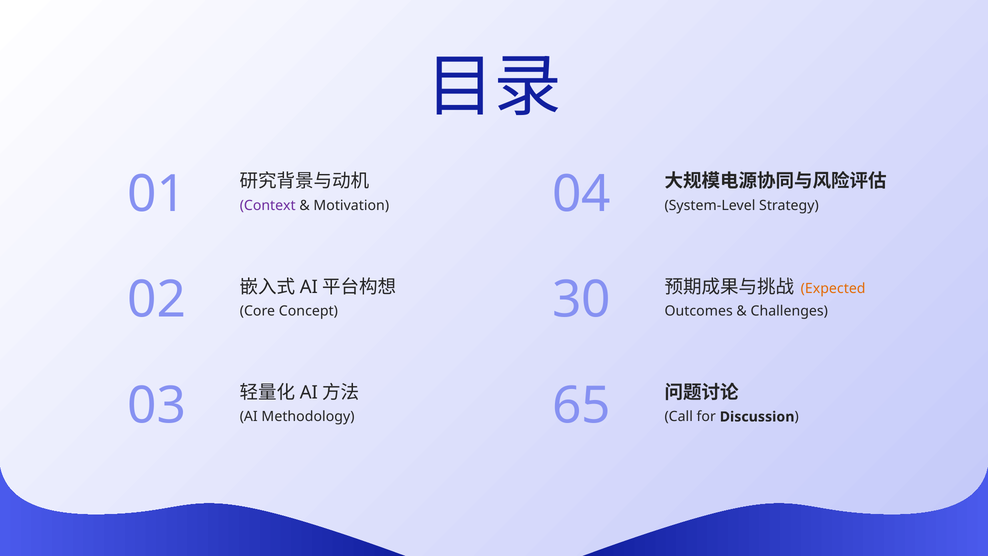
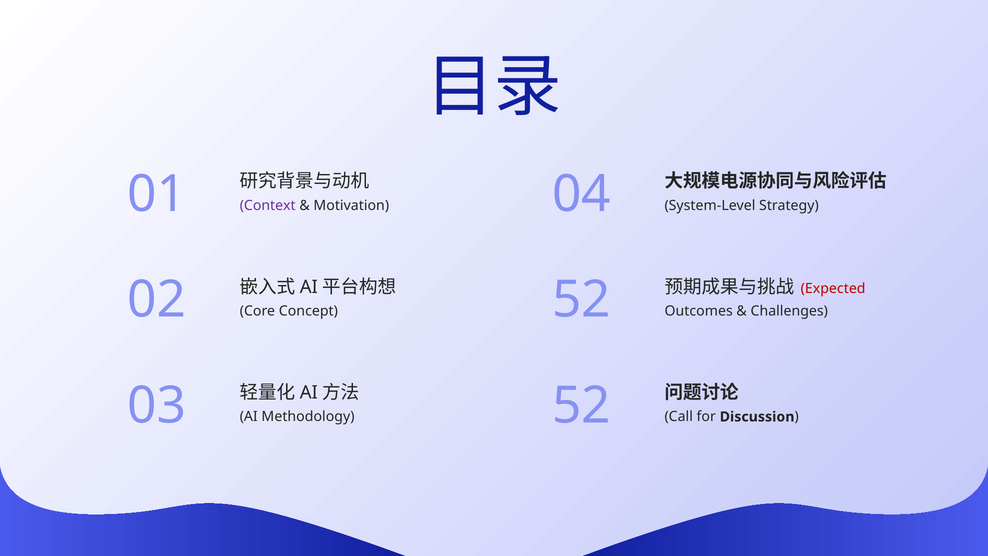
Concept 30: 30 -> 52 (581, 300)
Expected colour: orange -> red (833, 288)
Methodology 65: 65 -> 52 (581, 405)
